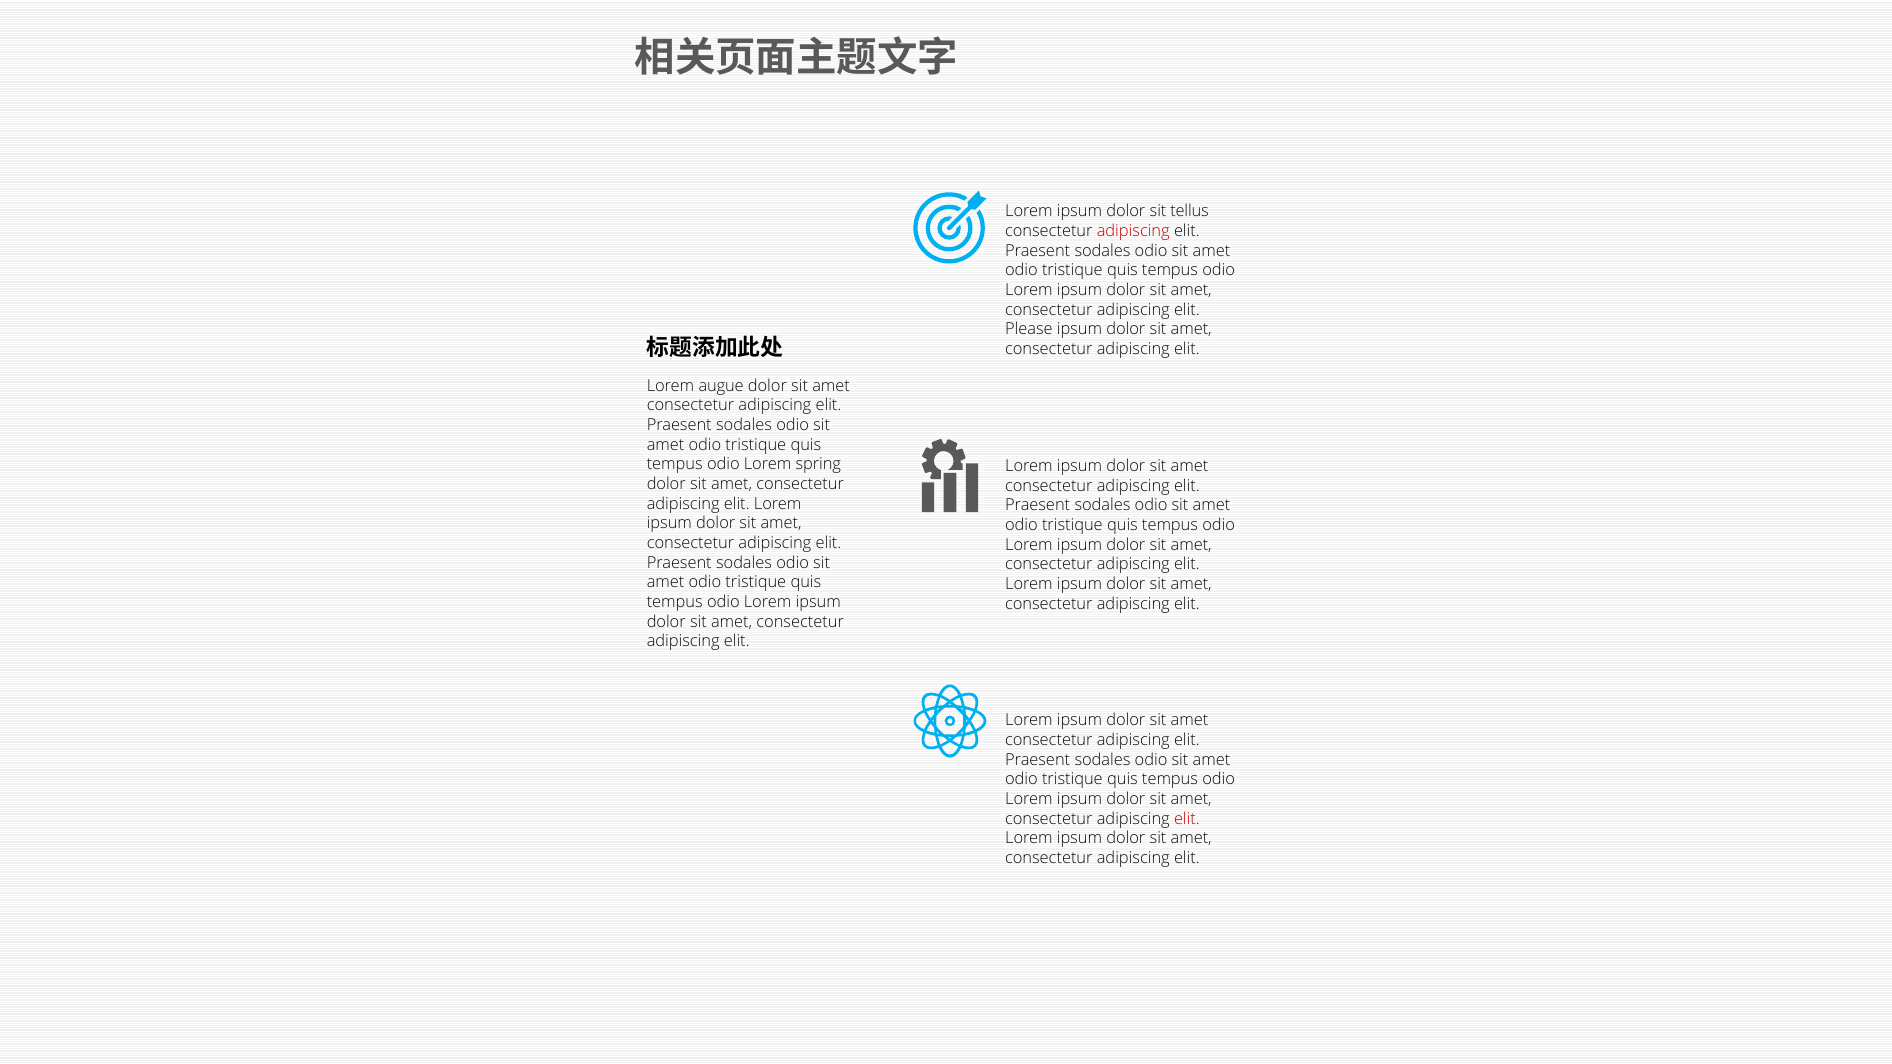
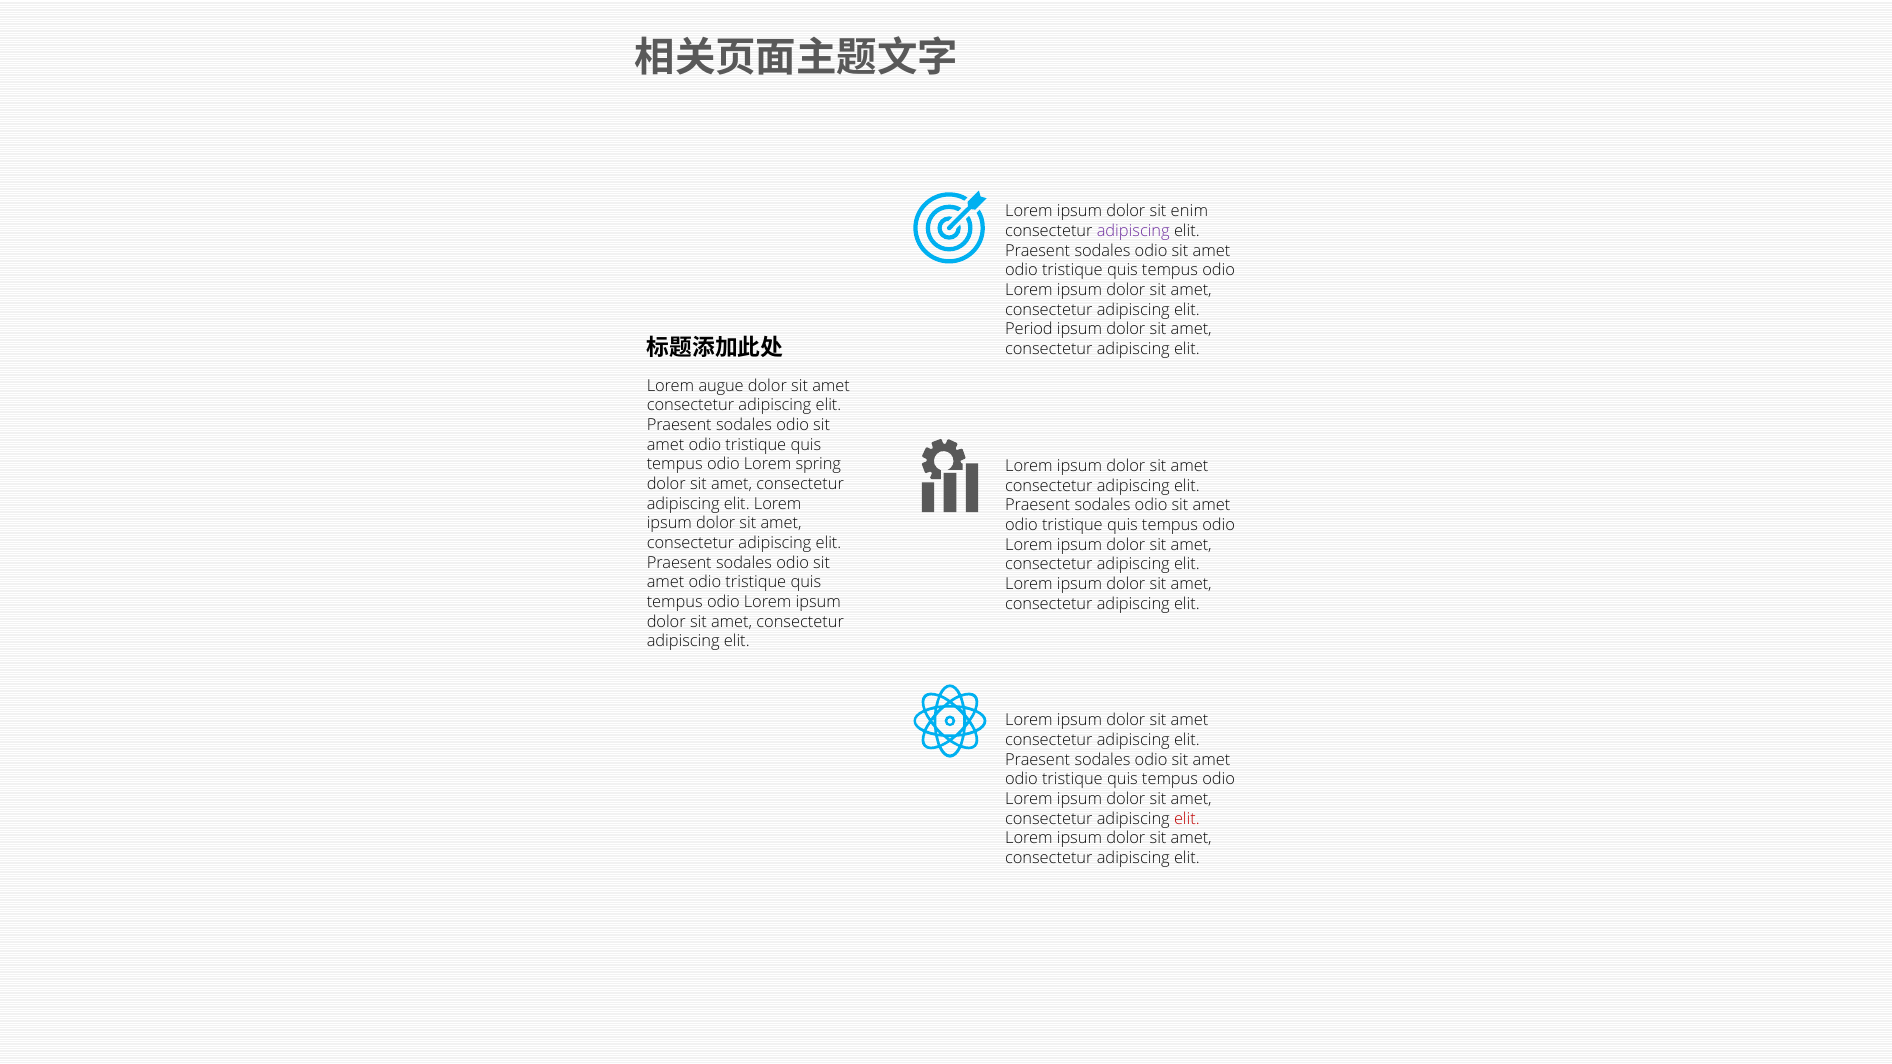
tellus: tellus -> enim (1189, 212)
adipiscing colour: red -> purple (1133, 231)
Please: Please -> Period (1029, 330)
